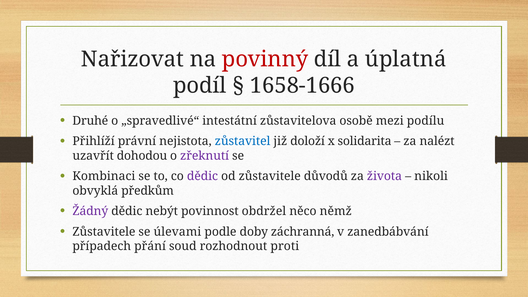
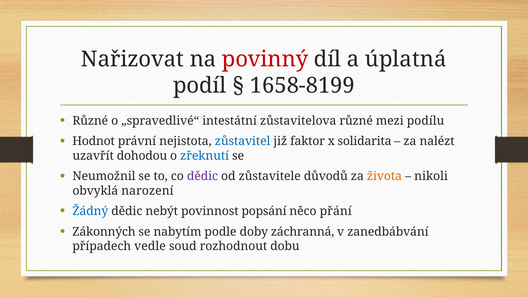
1658-1666: 1658-1666 -> 1658-8199 (302, 86)
Druhé: Druhé -> Různé (90, 121)
zůstavitelova osobě: osobě -> různé (356, 121)
Přihlíží: Přihlíží -> Hodnot (94, 141)
doloží: doloží -> faktor (308, 141)
zřeknutí colour: purple -> blue (205, 156)
Kombinaci: Kombinaci -> Neumožnil (104, 176)
života colour: purple -> orange (384, 176)
předkům: předkům -> narození (147, 191)
Žádný colour: purple -> blue (90, 211)
obdržel: obdržel -> popsání (264, 211)
němž: němž -> přání (336, 211)
Zůstavitele: Zůstavitele -> Zákonných (104, 232)
úlevami: úlevami -> nabytím (177, 232)
přání: přání -> vedle (150, 246)
proti: proti -> dobu (285, 246)
